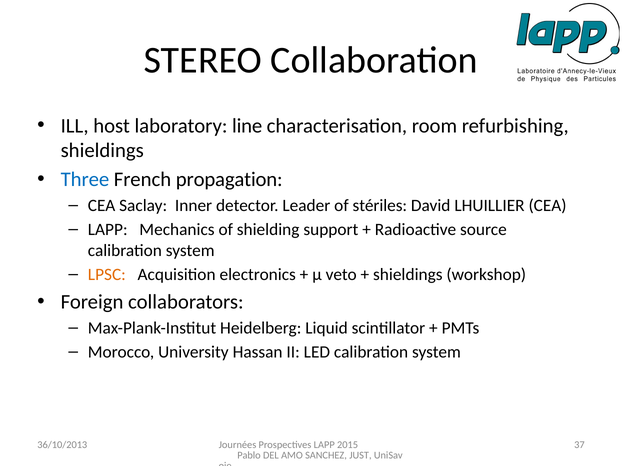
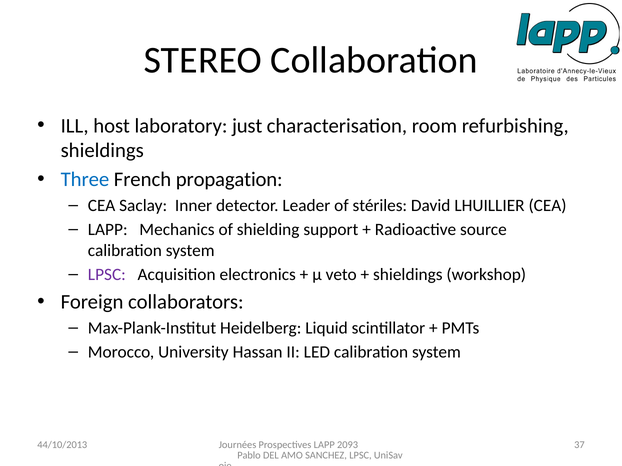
line: line -> just (247, 126)
LPSC colour: orange -> purple (107, 275)
2015: 2015 -> 2093 (348, 445)
36/10/2013: 36/10/2013 -> 44/10/2013 (62, 445)
SANCHEZ JUST: JUST -> LPSC (360, 456)
